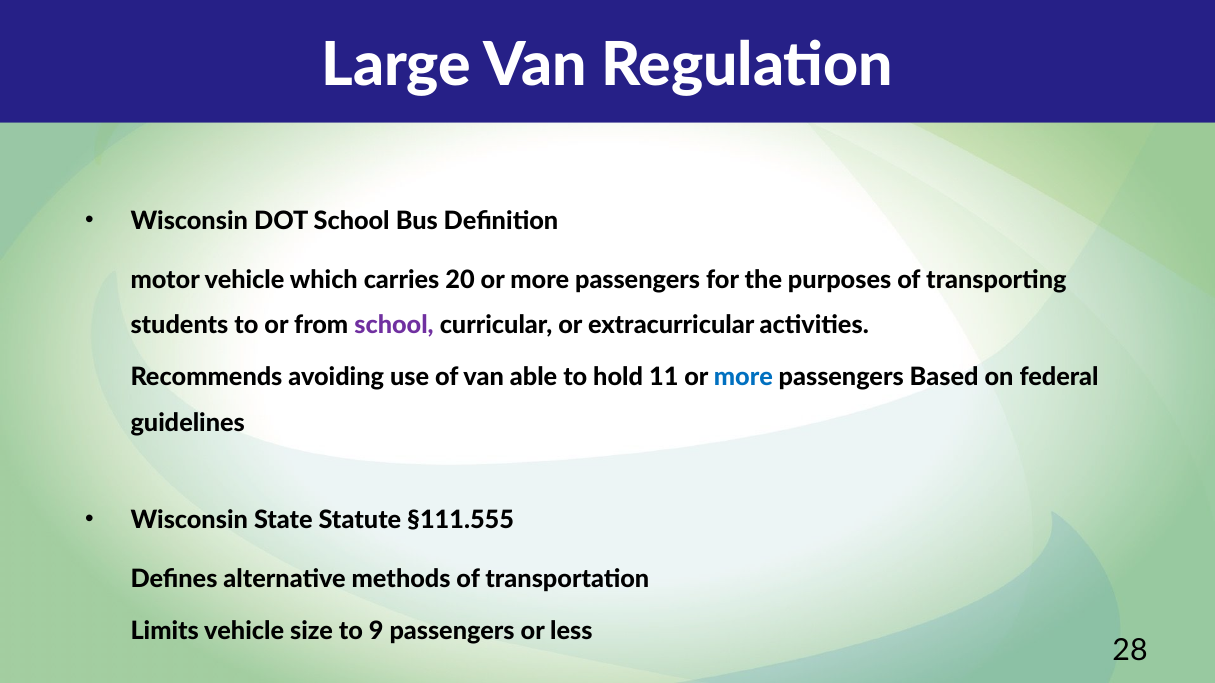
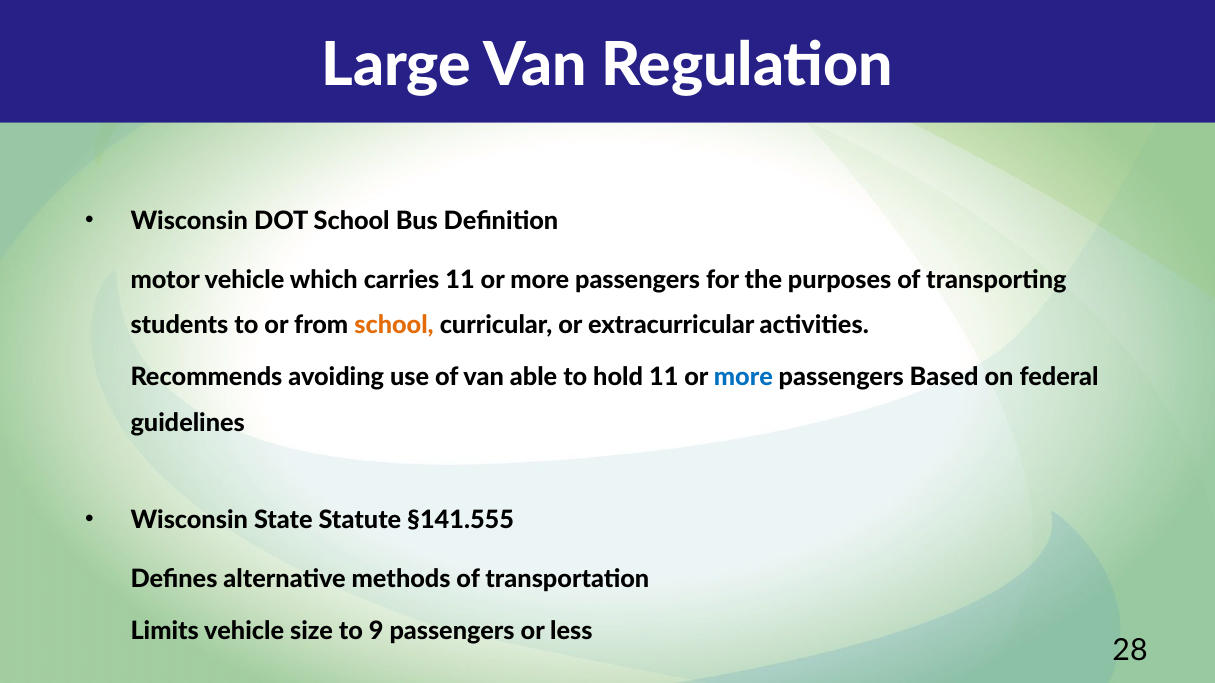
carries 20: 20 -> 11 (460, 280)
school colour: purple -> orange (394, 326)
§111.555: §111.555 -> §141.555 (461, 521)
